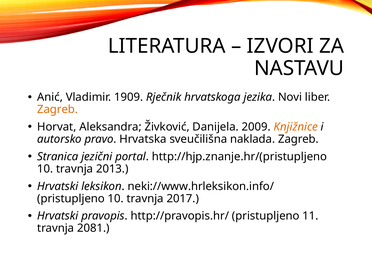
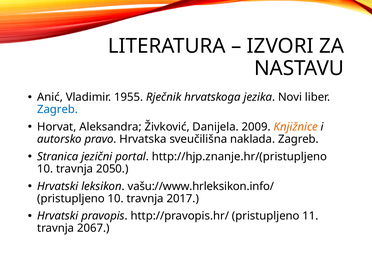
1909: 1909 -> 1955 (129, 97)
Zagreb colour: orange -> blue (58, 109)
2013: 2013 -> 2050 (112, 169)
neki://www.hrleksikon.info/: neki://www.hrleksikon.info/ -> vašu://www.hrleksikon.info/ (201, 186)
2081: 2081 -> 2067 (93, 228)
